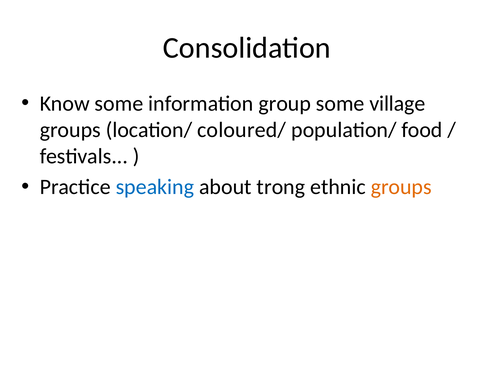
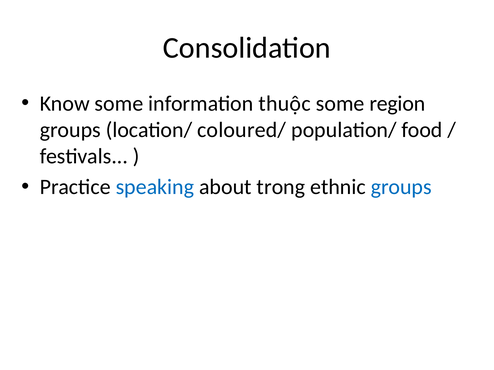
group: group -> thuộc (285, 104)
village: village -> region (397, 104)
groups colour: orange -> blue (401, 187)
